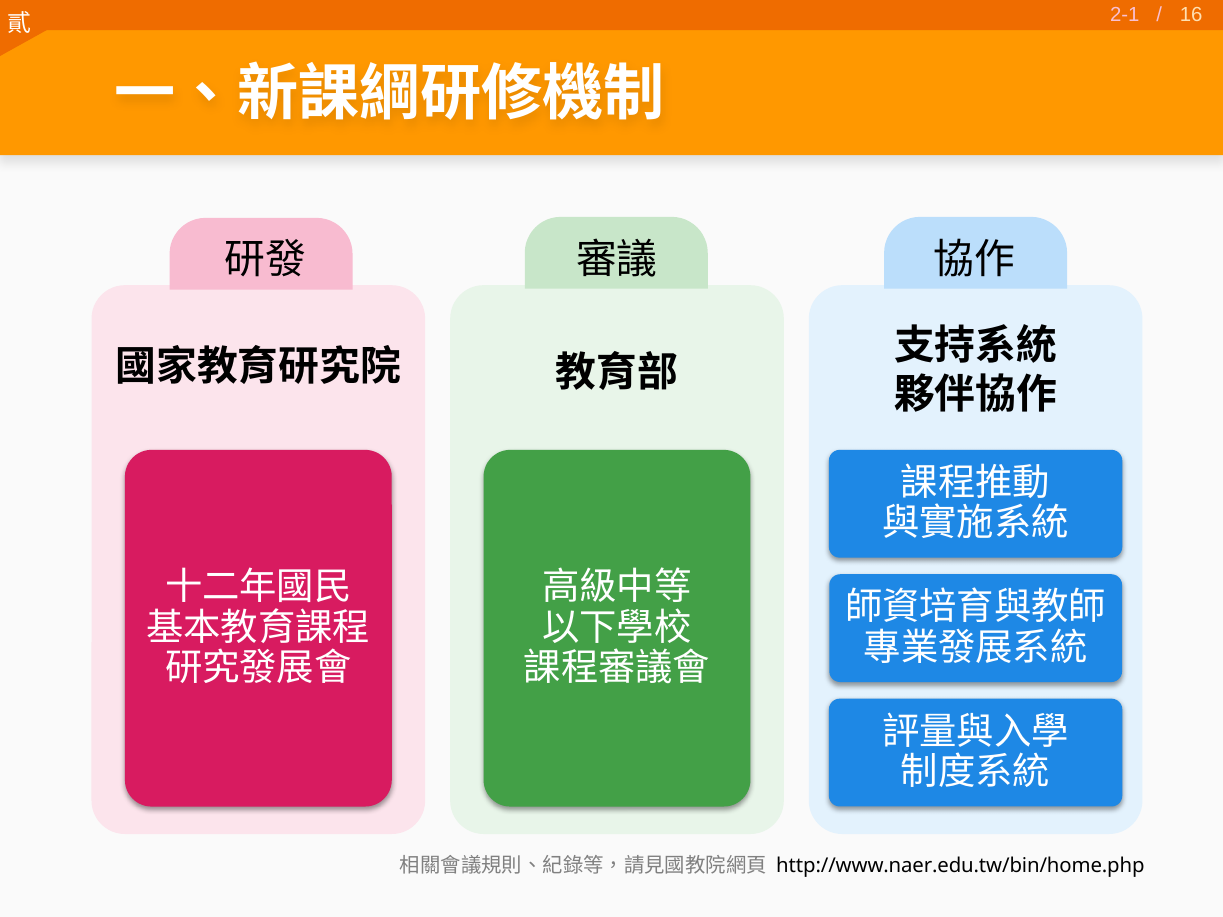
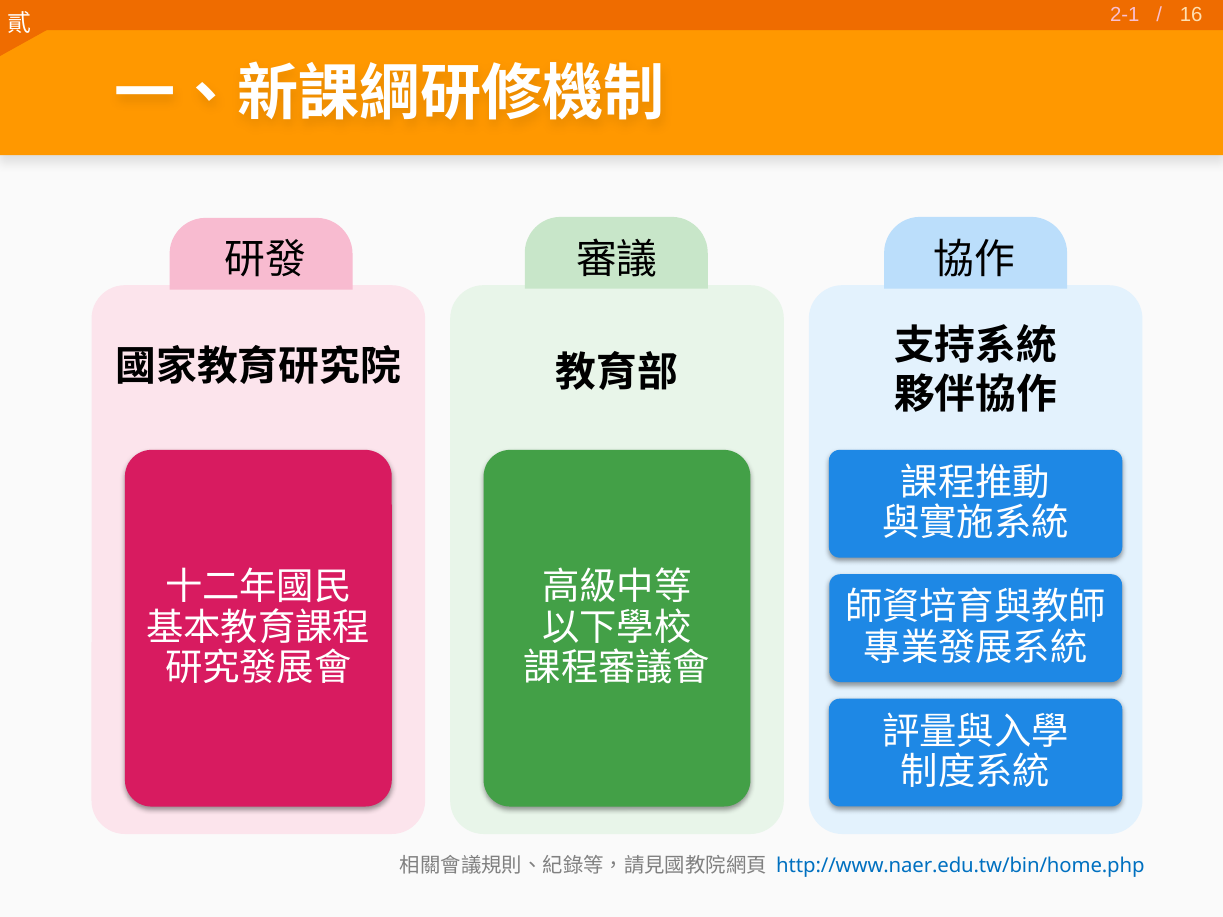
http://www.naer.edu.tw/bin/home.php colour: black -> blue (960, 866)
